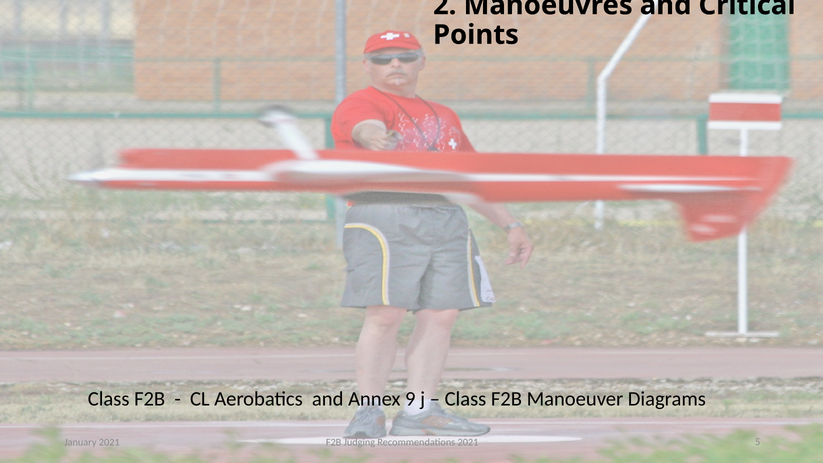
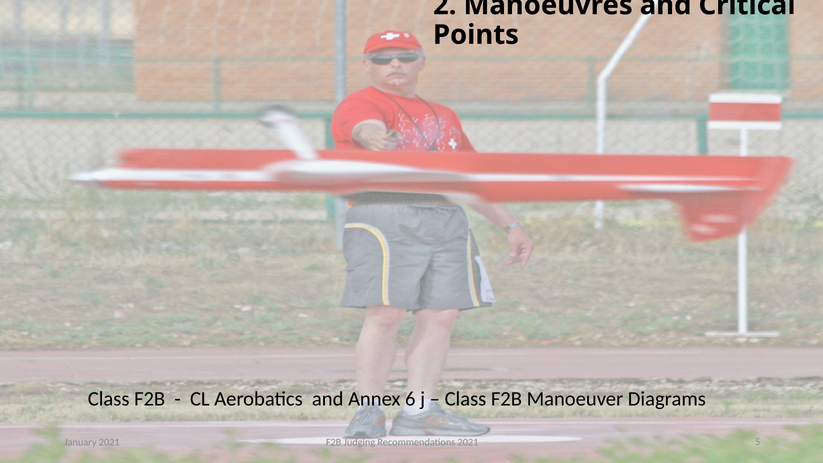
9: 9 -> 6 (410, 399)
